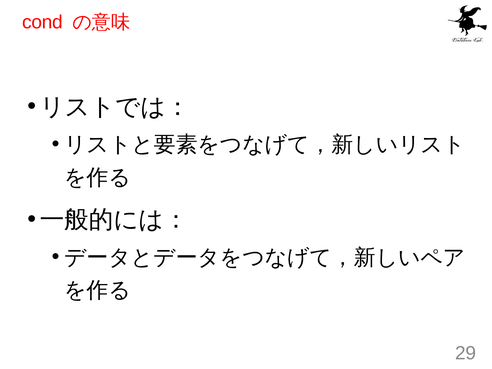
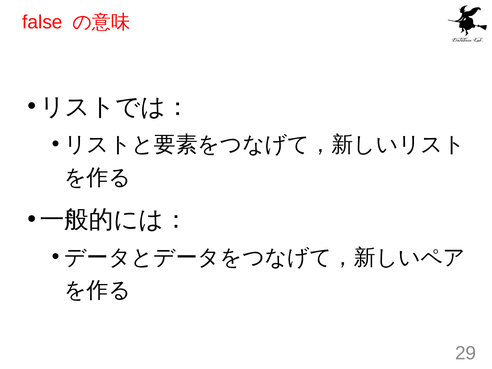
cond: cond -> false (42, 22)
